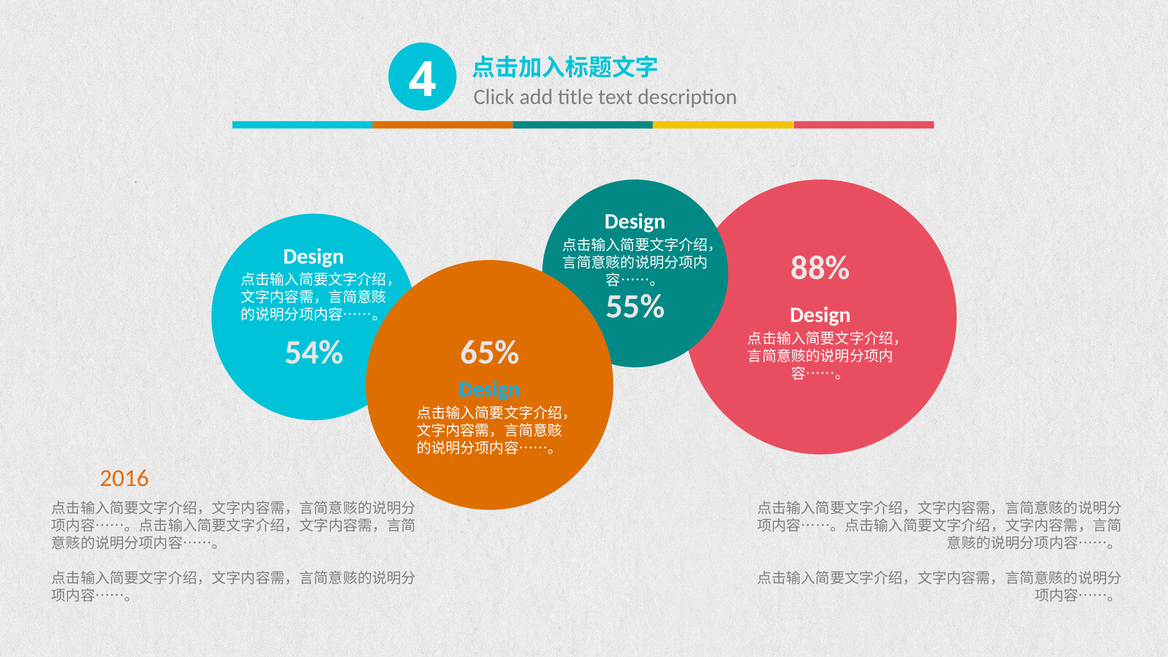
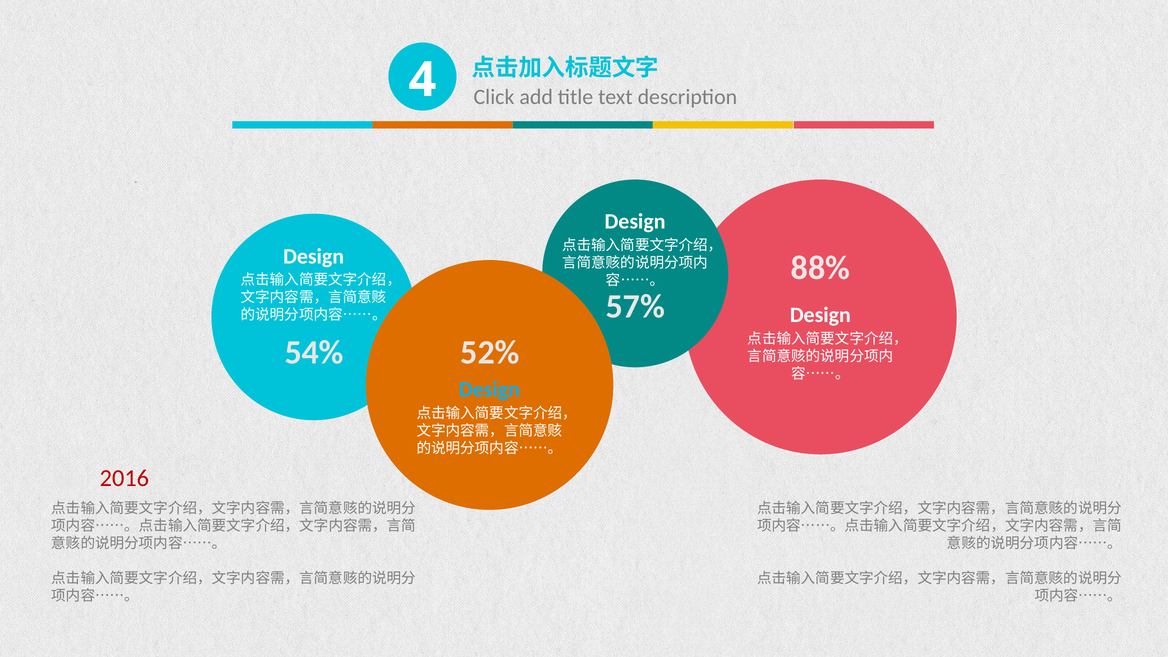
55%: 55% -> 57% (635, 306)
65%: 65% -> 52% (490, 352)
2016 colour: orange -> red (124, 479)
